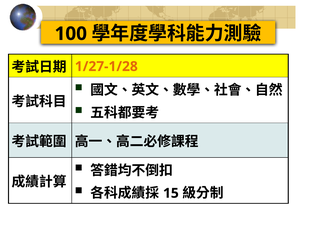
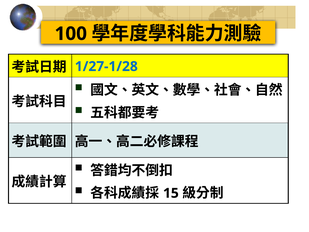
1/27-1/28 colour: orange -> blue (106, 66)
